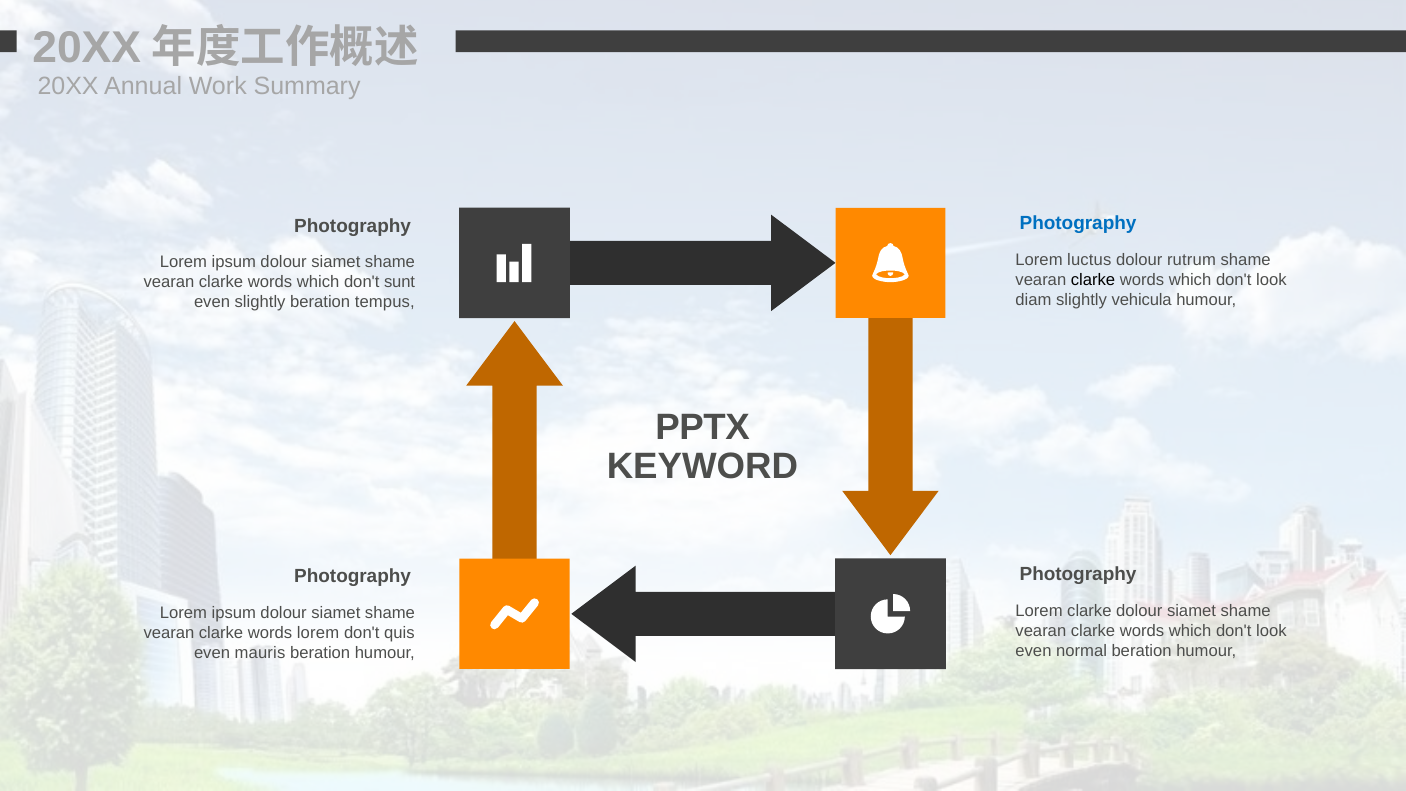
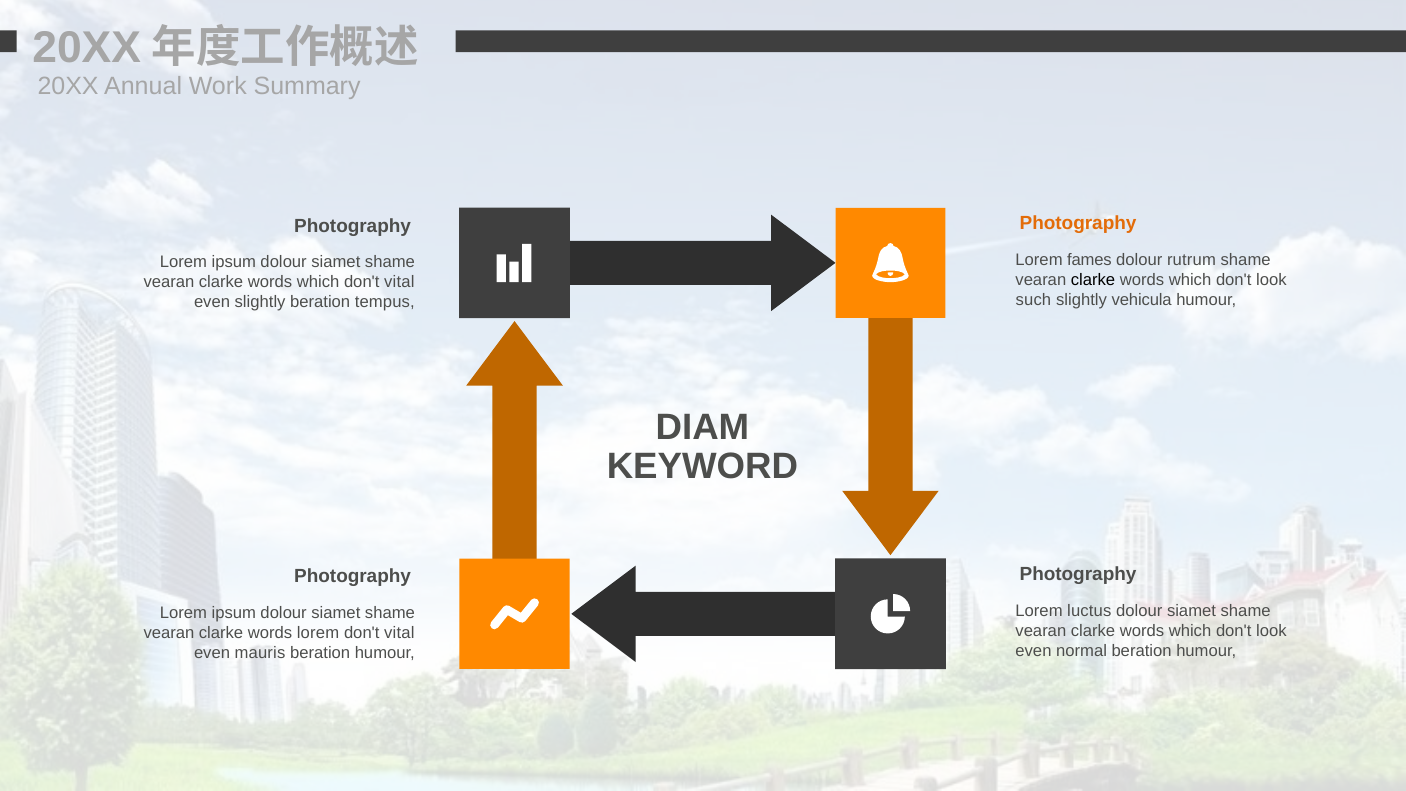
Photography colour: blue -> orange (1078, 223)
luctus: luctus -> fames (1089, 260)
which don't sunt: sunt -> vital (399, 282)
diam: diam -> such (1033, 300)
PPTX: PPTX -> DIAM (702, 427)
Lorem clarke: clarke -> luctus (1089, 611)
quis: quis -> vital (399, 633)
